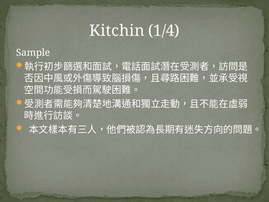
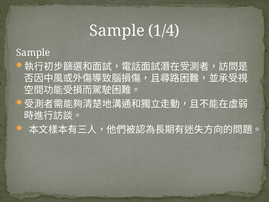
Kitchin: Kitchin -> Sample (117, 31)
